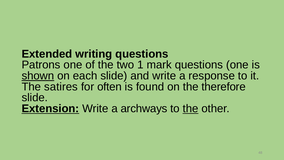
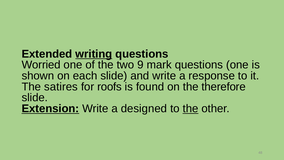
writing underline: none -> present (94, 54)
Patrons: Patrons -> Worried (41, 65)
1: 1 -> 9 (140, 65)
shown underline: present -> none (38, 76)
often: often -> roofs (110, 87)
archways: archways -> designed (144, 108)
